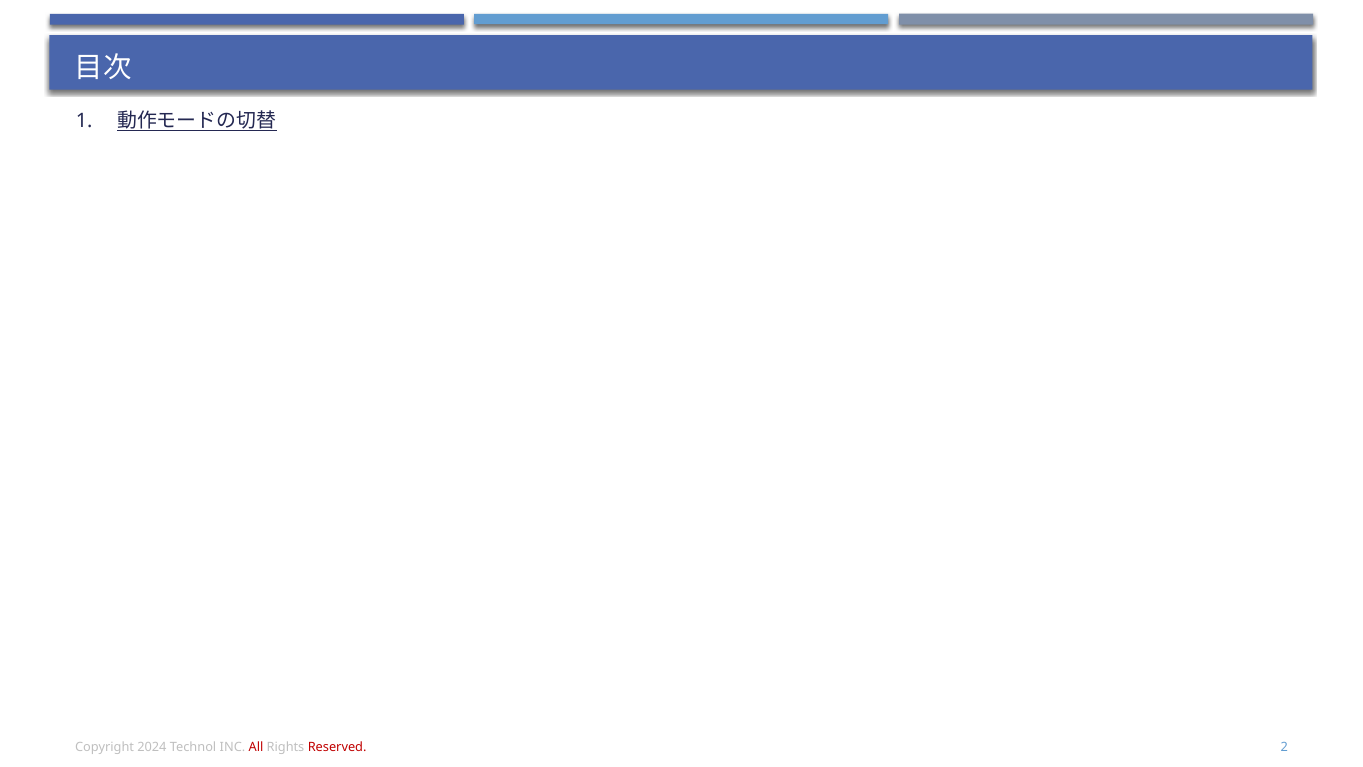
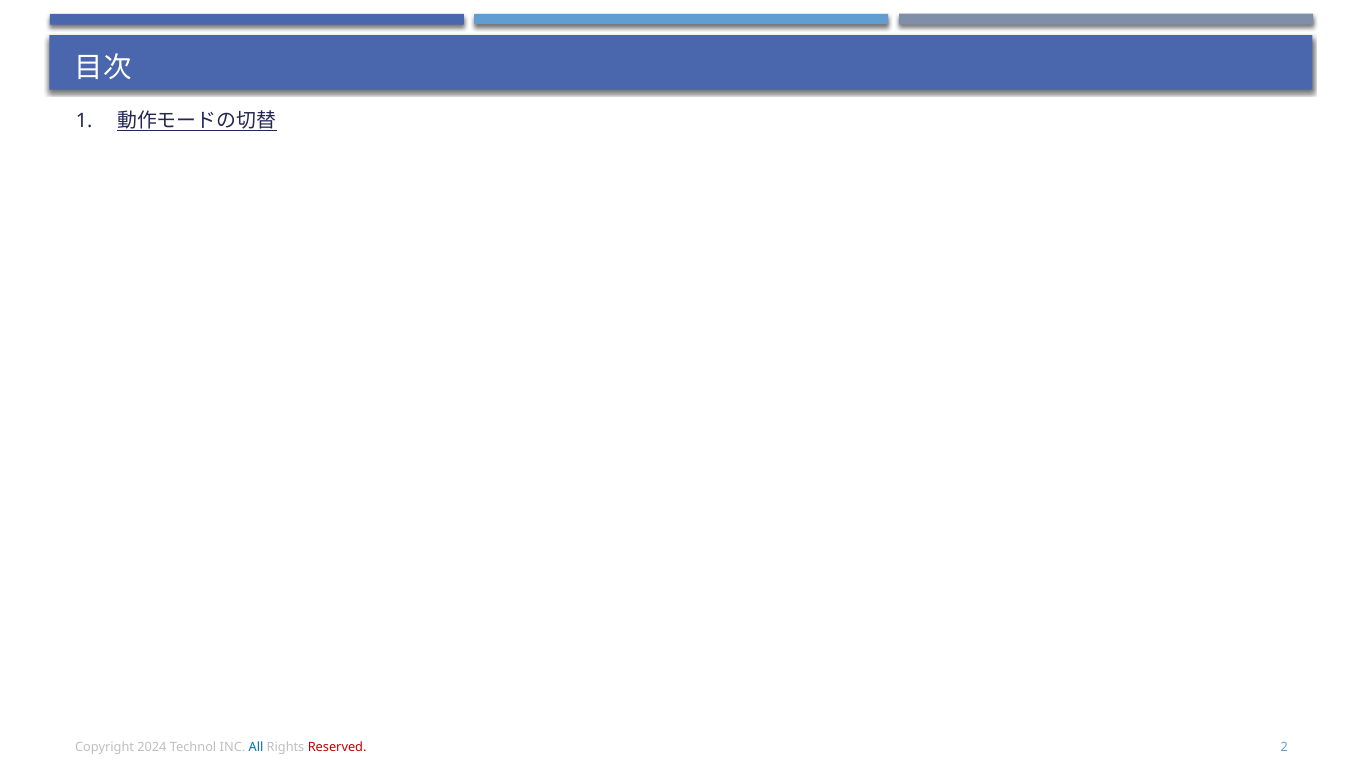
All colour: red -> blue (256, 747)
